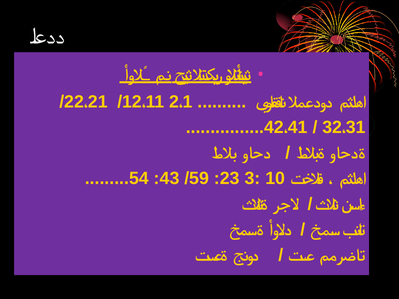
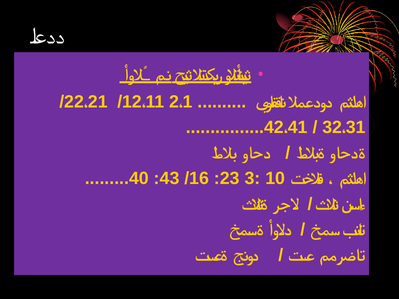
.........54: .........54 -> .........40 (117, 179)
/59: /59 -> /16 (197, 179)
